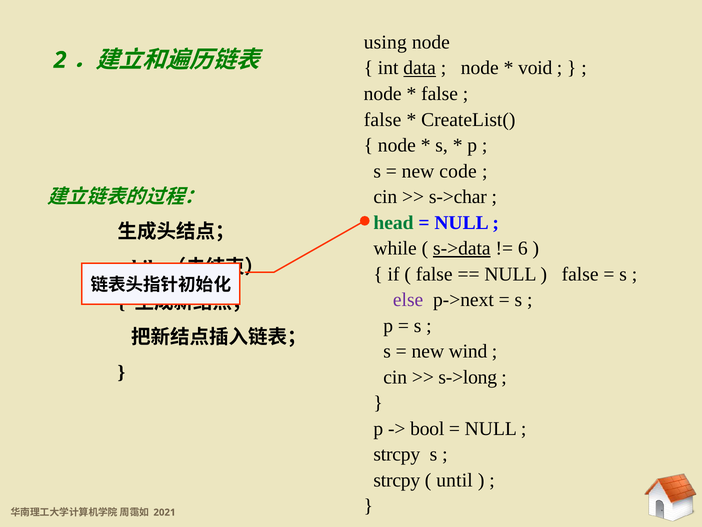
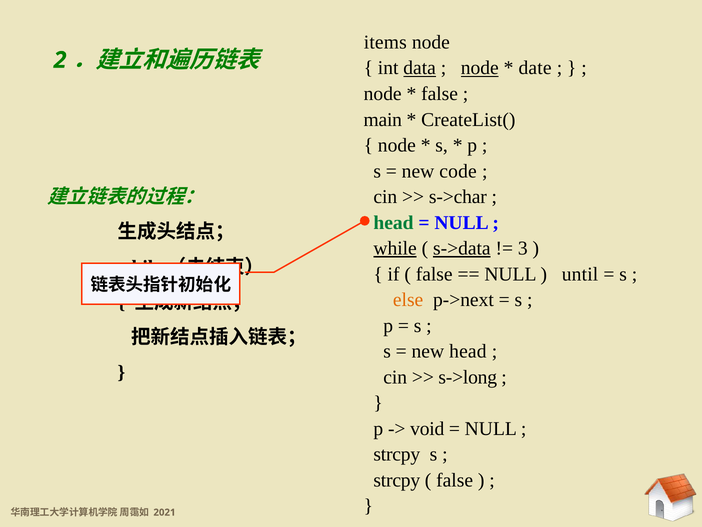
using: using -> items (385, 42)
node underline: none -> present (480, 68)
void: void -> date (535, 68)
false: false -> main (383, 119)
while underline: none -> present (395, 248)
6: 6 -> 3 (523, 248)
false: false -> until (580, 274)
else colour: purple -> orange (408, 300)
new wind: wind -> head (468, 351)
bool: bool -> void (427, 428)
until: until -> false (455, 480)
